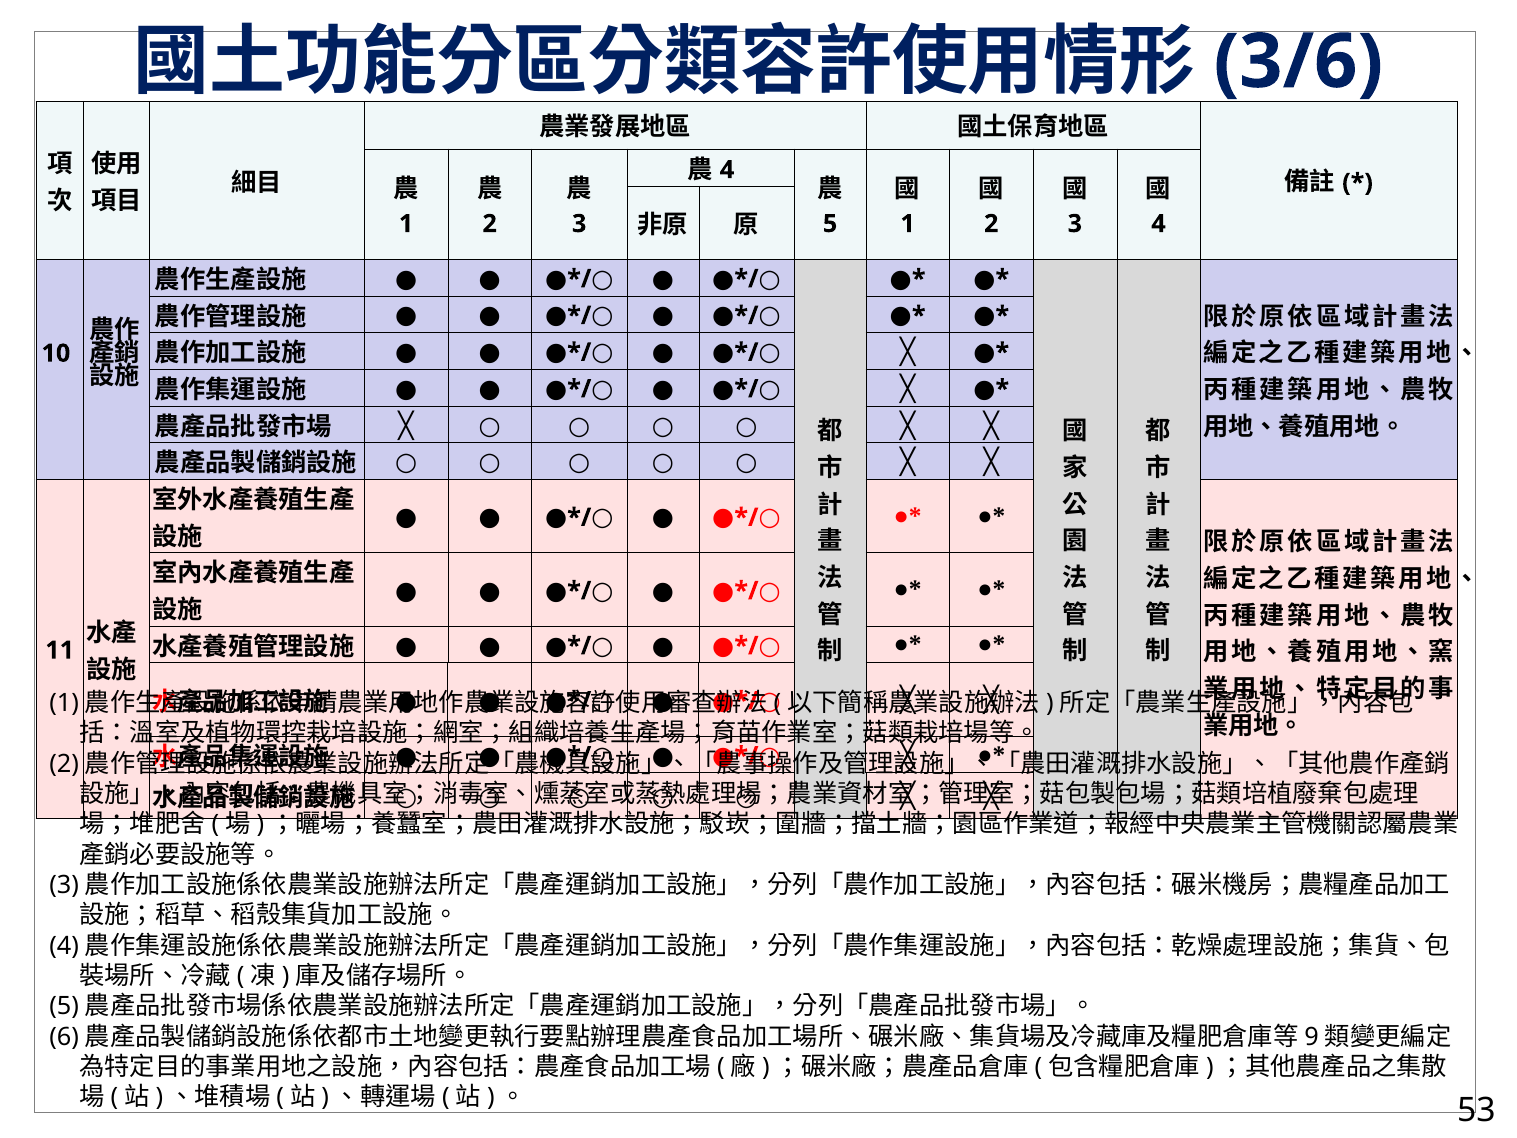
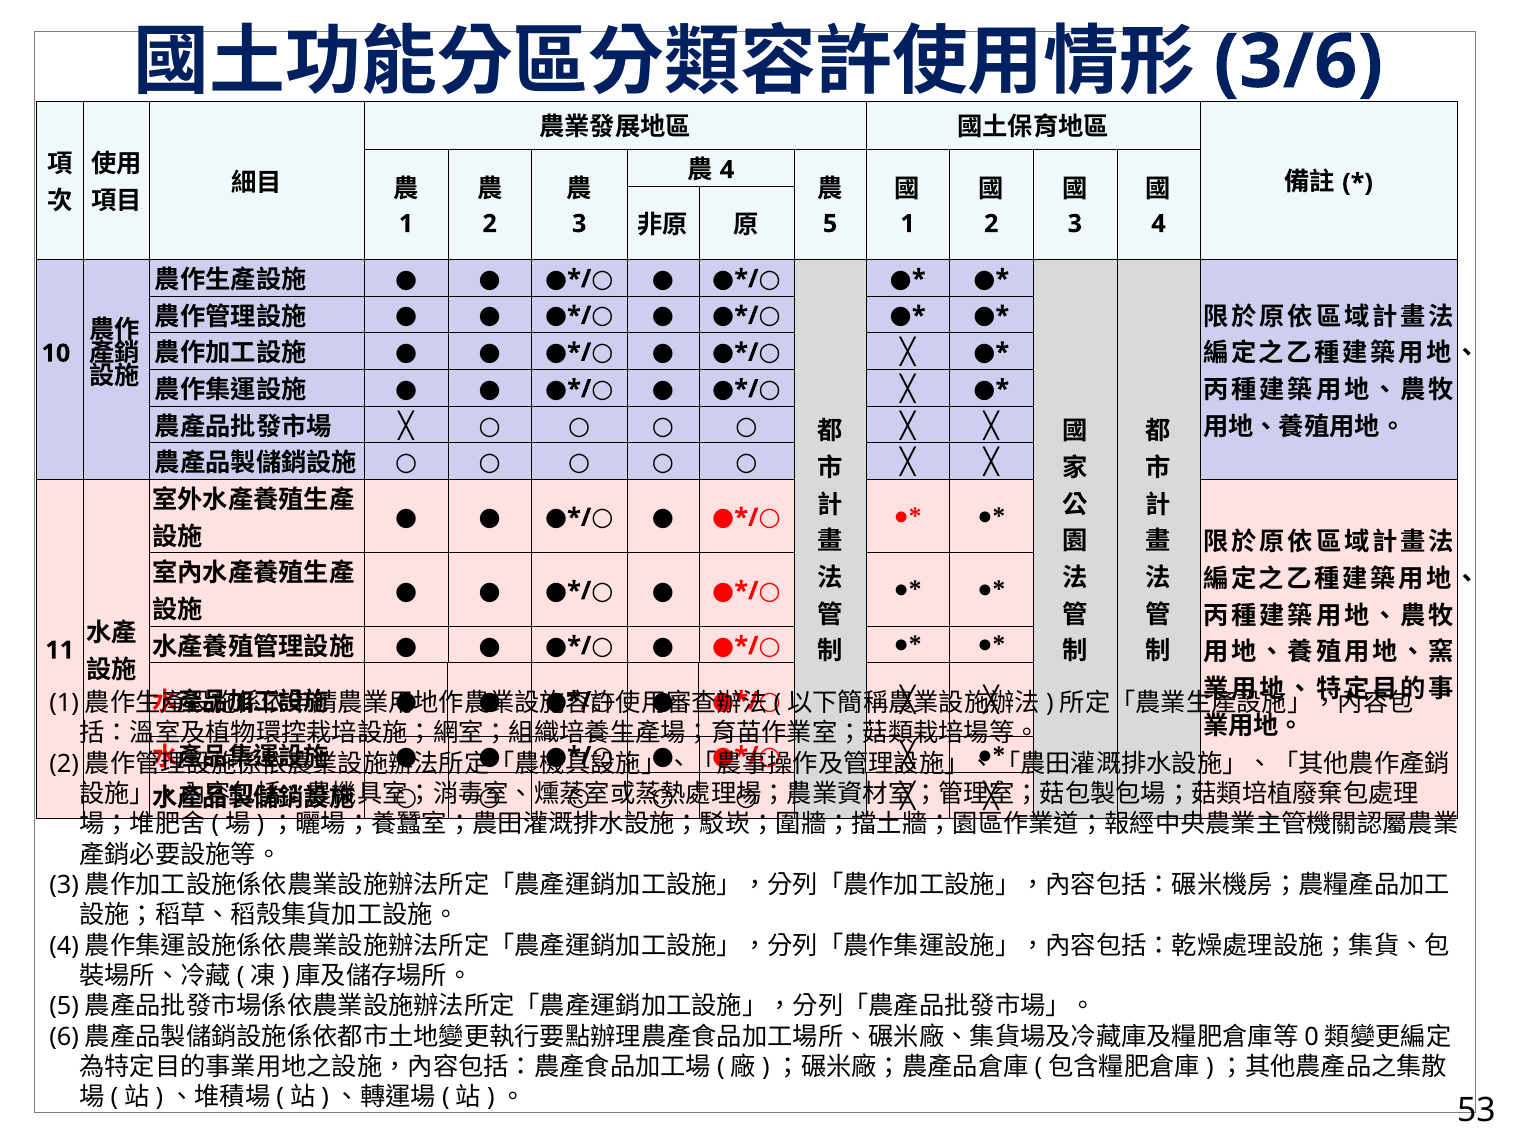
9: 9 -> 0 (1312, 1037)
